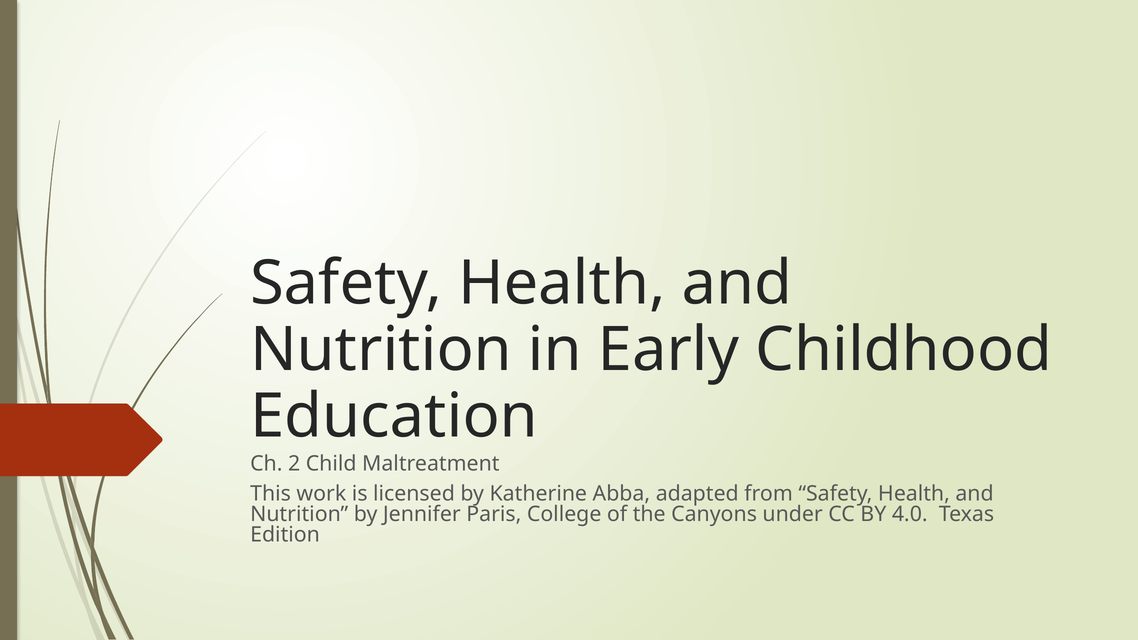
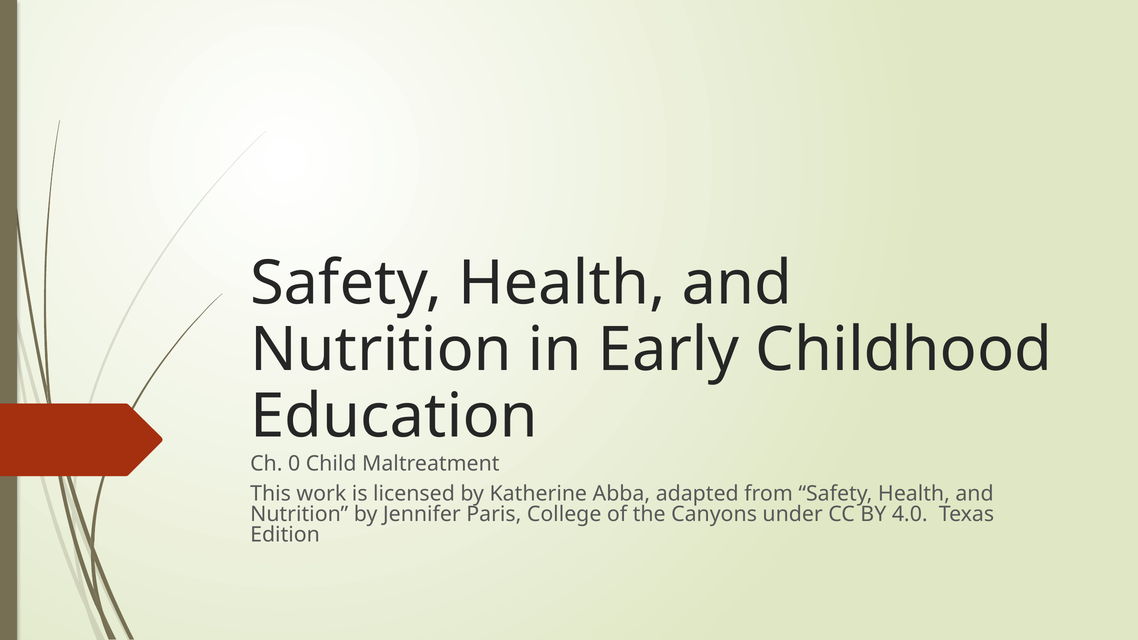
2: 2 -> 0 (294, 464)
